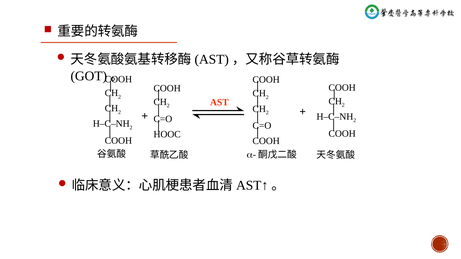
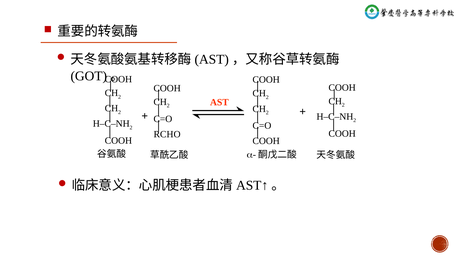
HOOC: HOOC -> RCHO (167, 134)
